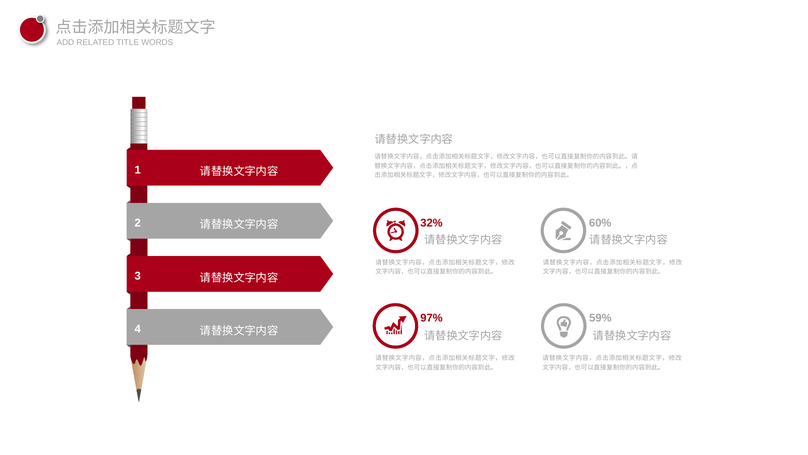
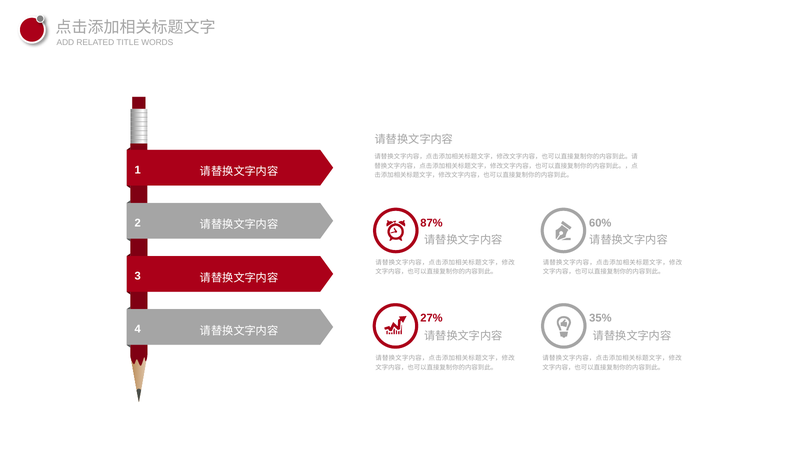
32%: 32% -> 87% (432, 223)
97%: 97% -> 27% (432, 318)
59%: 59% -> 35% (600, 318)
